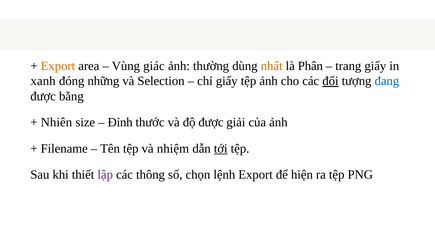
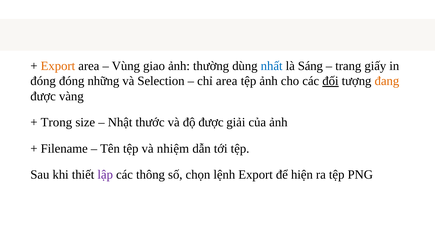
giác: giác -> giao (154, 66)
nhất colour: orange -> blue (272, 66)
Phân: Phân -> Sáng (310, 66)
xanh: xanh -> đóng (43, 81)
chỉ giấy: giấy -> area (227, 81)
đang colour: blue -> orange (387, 81)
bằng: bằng -> vàng (71, 96)
Nhiên: Nhiên -> Trong (56, 122)
Đỉnh: Đỉnh -> Nhật (120, 122)
tới underline: present -> none (221, 148)
